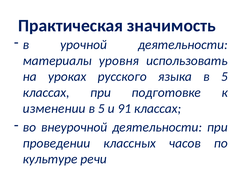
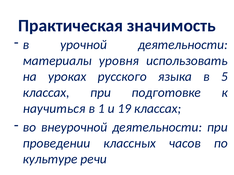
изменении: изменении -> научиться (54, 109)
5: 5 -> 1 (101, 109)
91: 91 -> 19 (124, 109)
